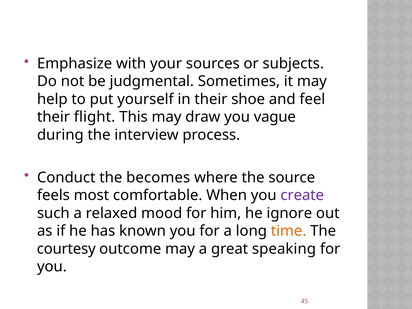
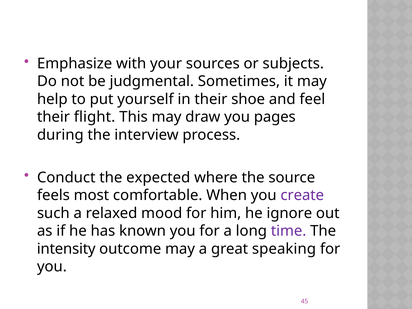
vague: vague -> pages (275, 117)
becomes: becomes -> expected (158, 177)
time colour: orange -> purple (289, 231)
courtesy: courtesy -> intensity (66, 249)
